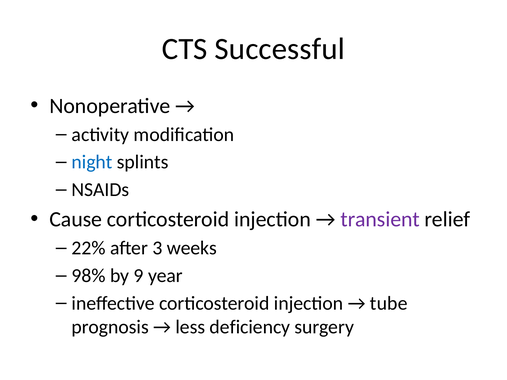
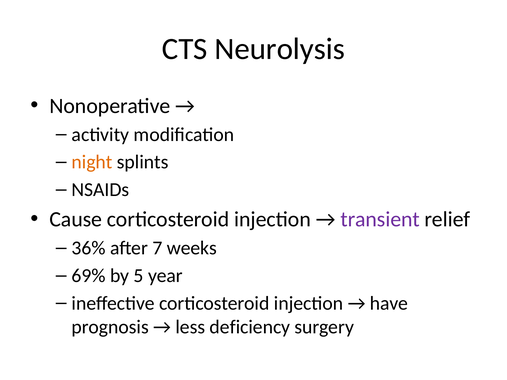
Successful: Successful -> Neurolysis (280, 49)
night colour: blue -> orange (92, 162)
22%: 22% -> 36% (89, 248)
3: 3 -> 7 (157, 248)
98%: 98% -> 69% (89, 276)
9: 9 -> 5 (139, 276)
tube: tube -> have (389, 303)
